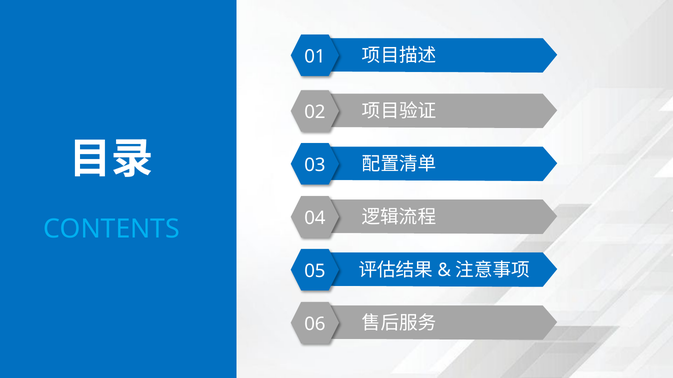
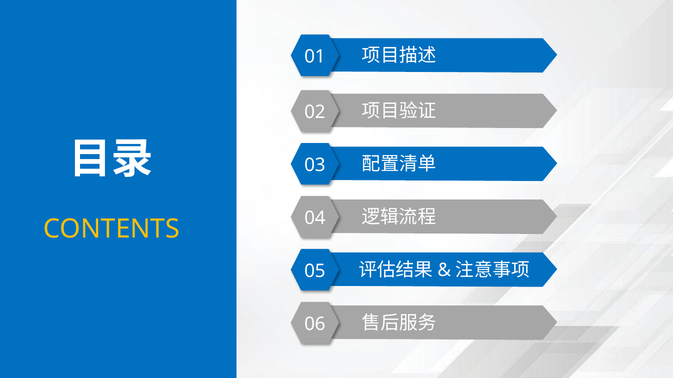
CONTENTS colour: light blue -> yellow (111, 229)
